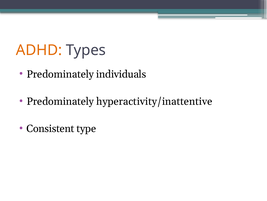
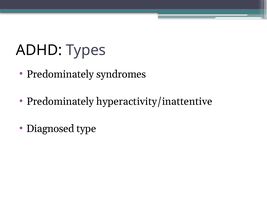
ADHD colour: orange -> black (39, 50)
individuals: individuals -> syndromes (121, 74)
Consistent: Consistent -> Diagnosed (50, 128)
